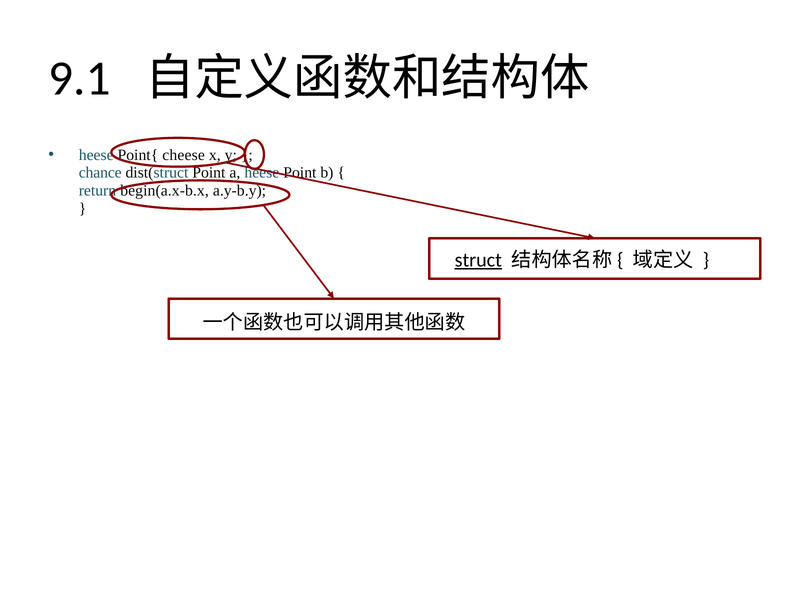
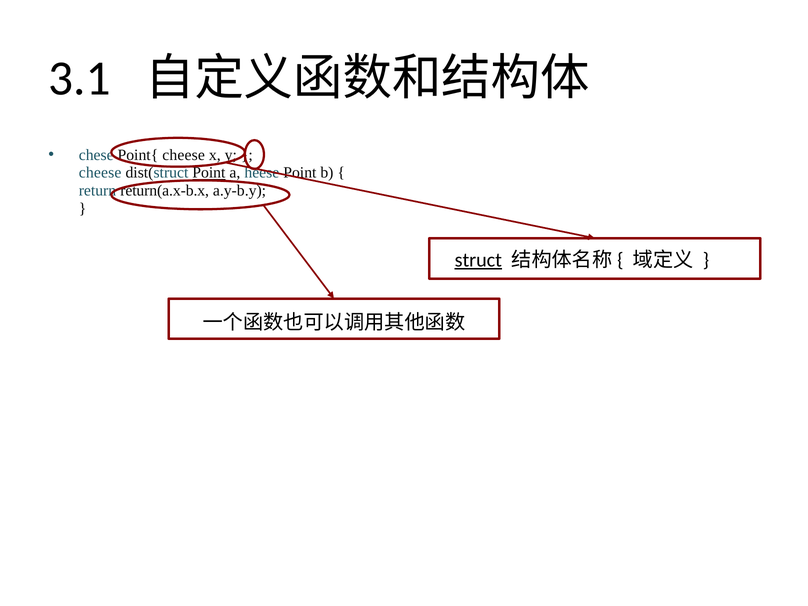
9.1: 9.1 -> 3.1 (80, 78)
heese: heese -> chese (96, 155)
chance: chance -> cheese (100, 173)
Point underline: none -> present (209, 173)
begin(a.x-b.x: begin(a.x-b.x -> return(a.x-b.x (165, 191)
